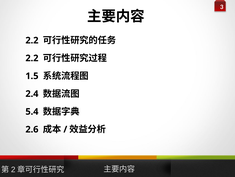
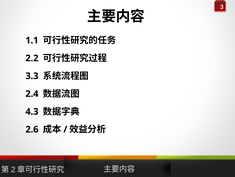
2.2: 2.2 -> 1.1 (32, 40)
1.5: 1.5 -> 3.3 (32, 76)
5.4: 5.4 -> 4.3 (32, 111)
